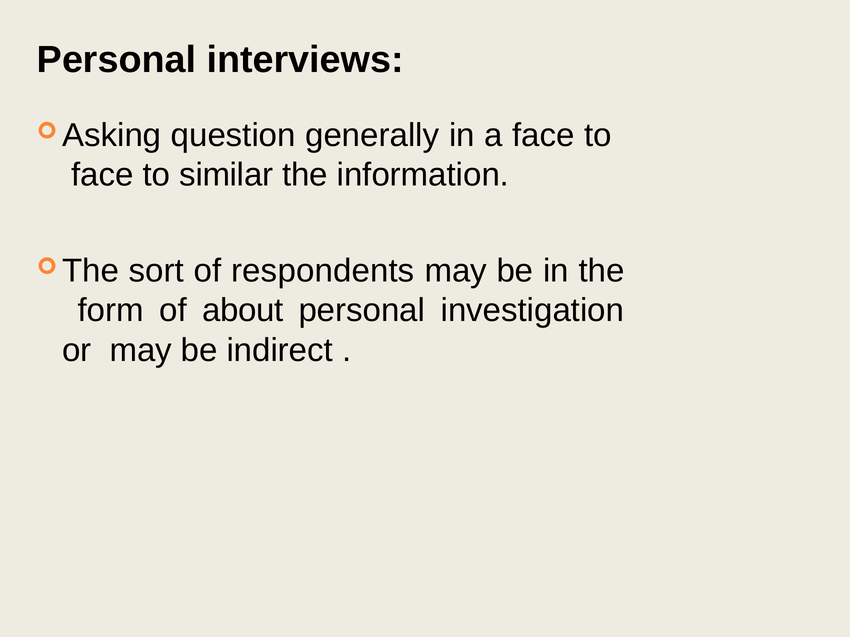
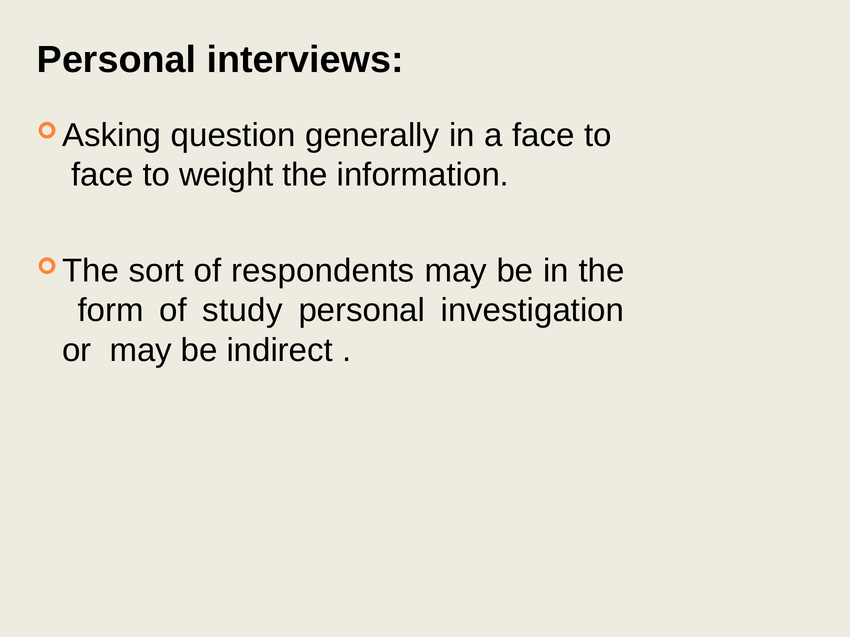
similar: similar -> weight (226, 175)
about: about -> study (242, 311)
